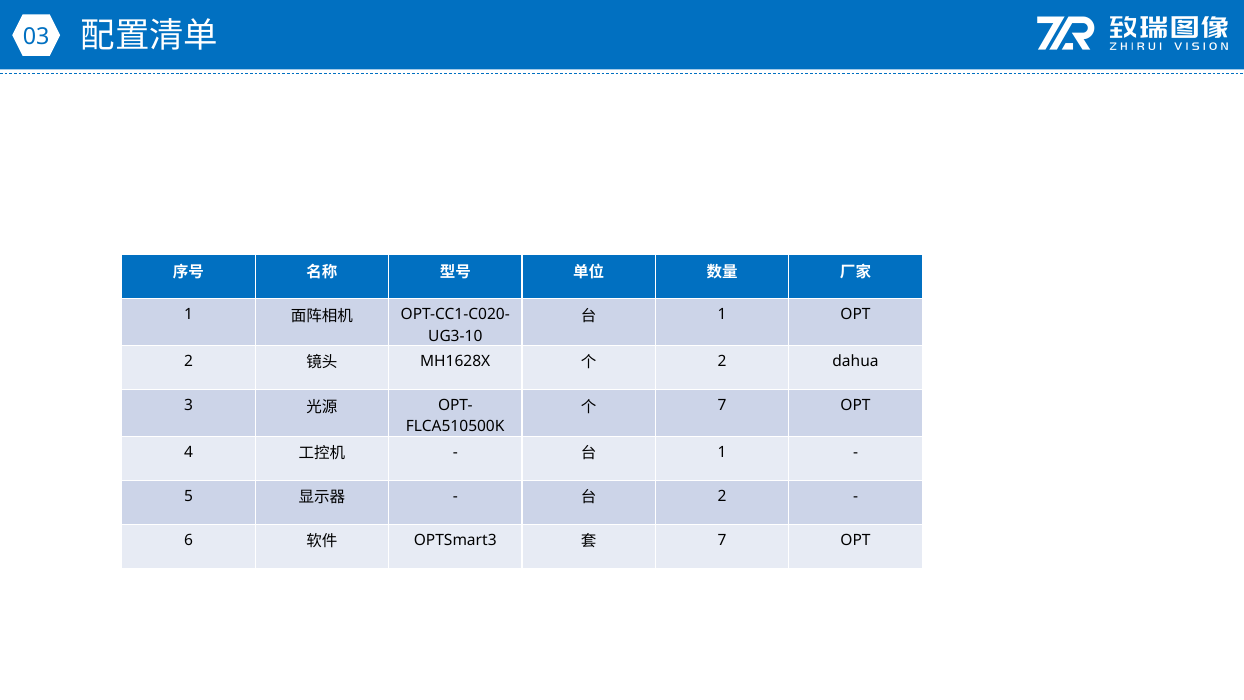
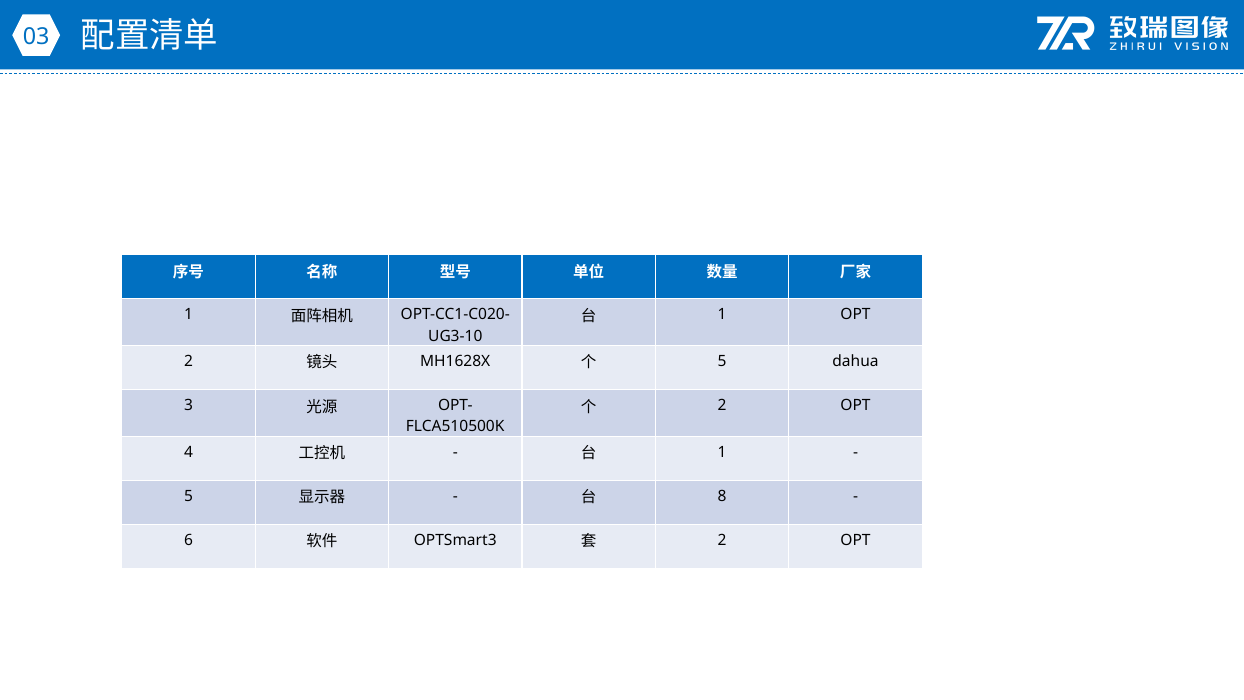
2: 2 -> 5 (722, 361)
7: 7 -> 2 (722, 405)
2: 2 -> 8 (722, 496)
7: 7 -> 2 (722, 540)
